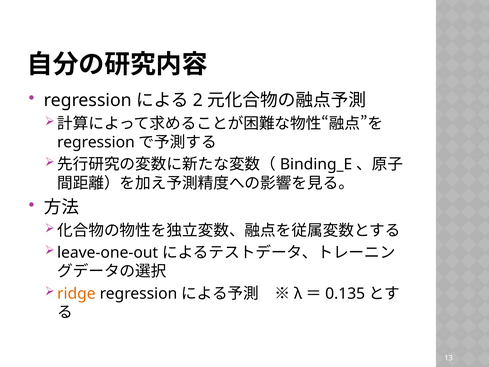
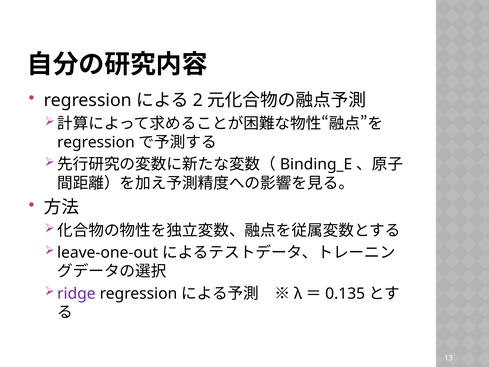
ridge colour: orange -> purple (76, 293)
